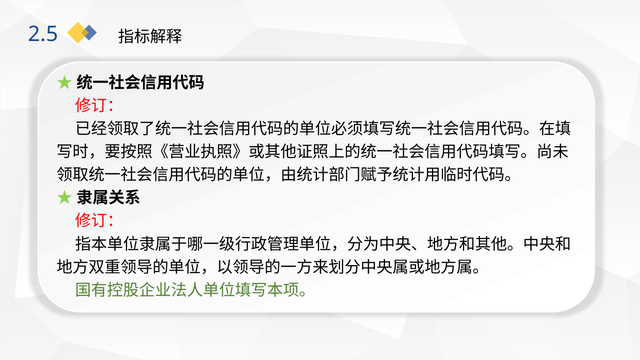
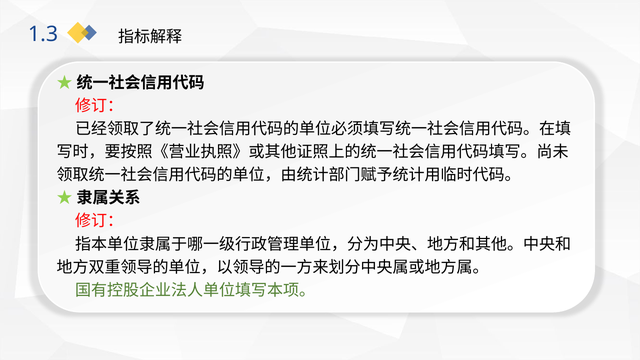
2.5: 2.5 -> 1.3 (43, 34)
